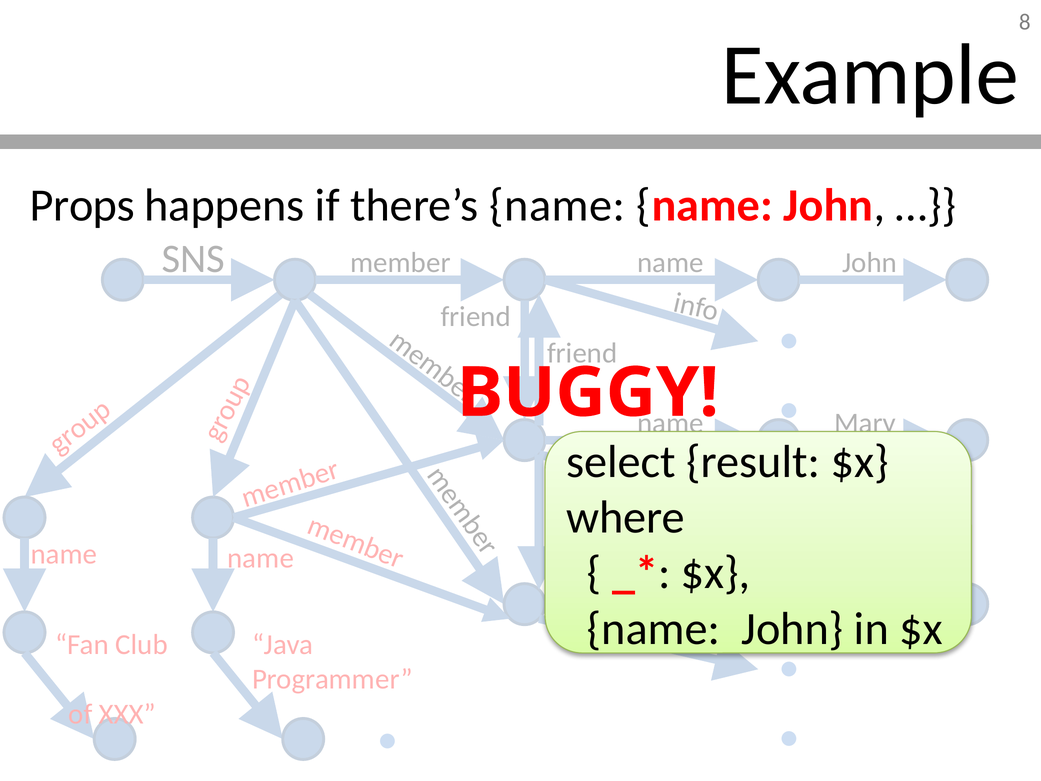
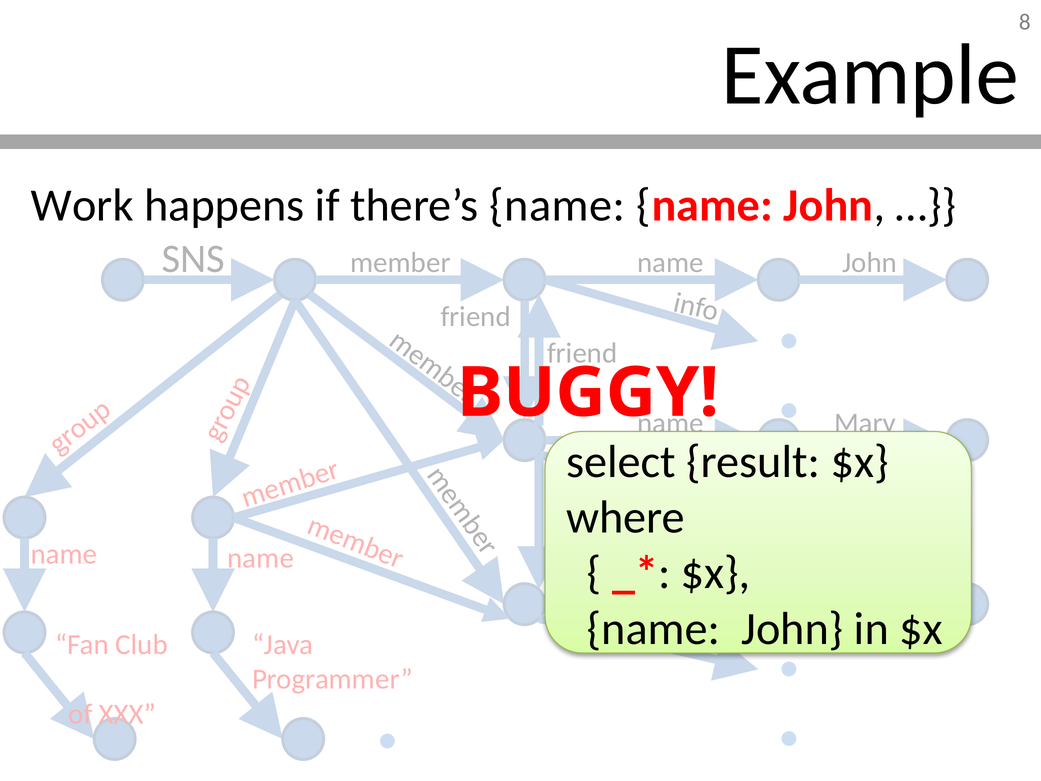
Props: Props -> Work (82, 205)
